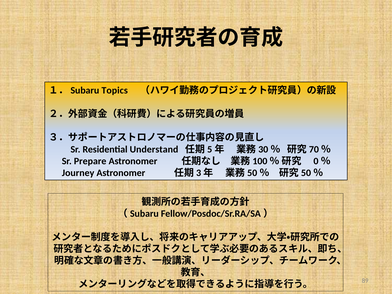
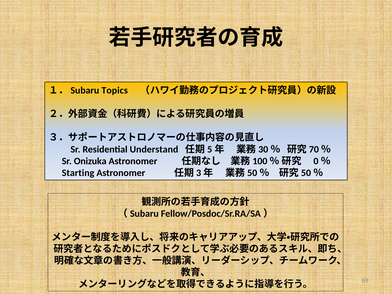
Prepare: Prepare -> Onizuka (90, 161)
Journey: Journey -> Starting (78, 173)
